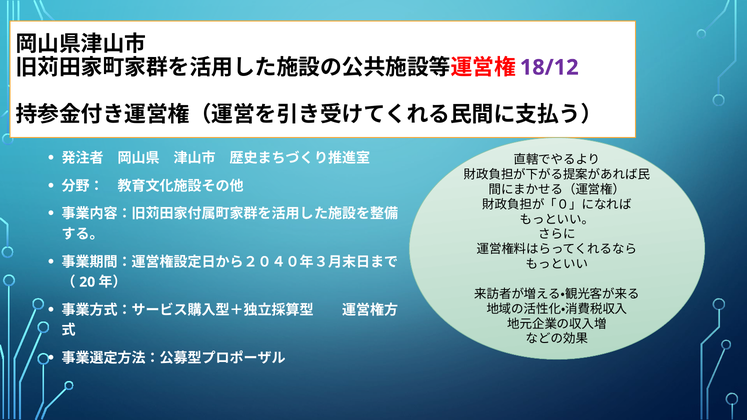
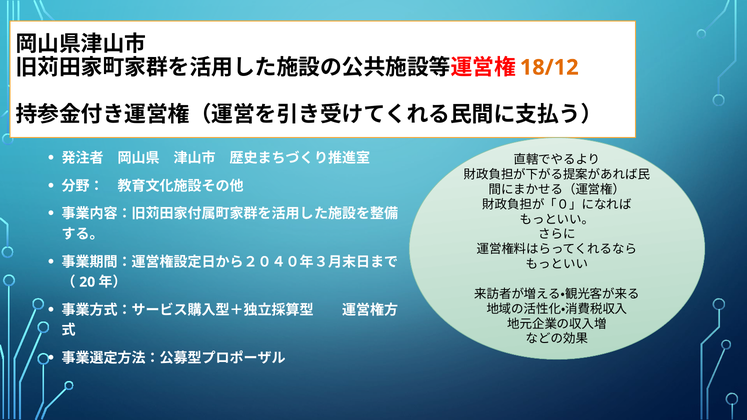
18/12 colour: purple -> orange (549, 67)
